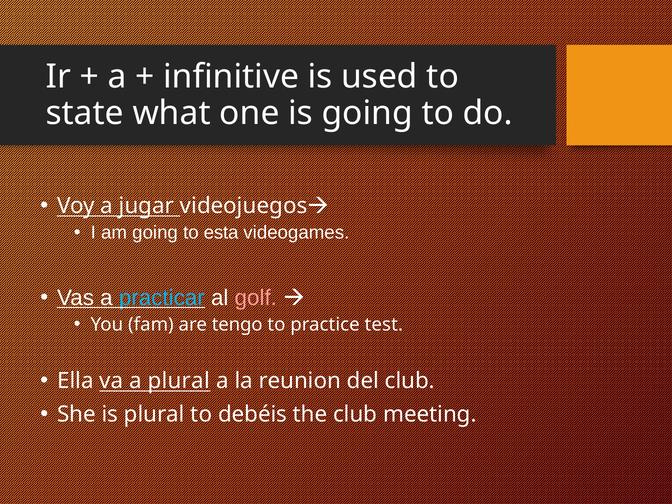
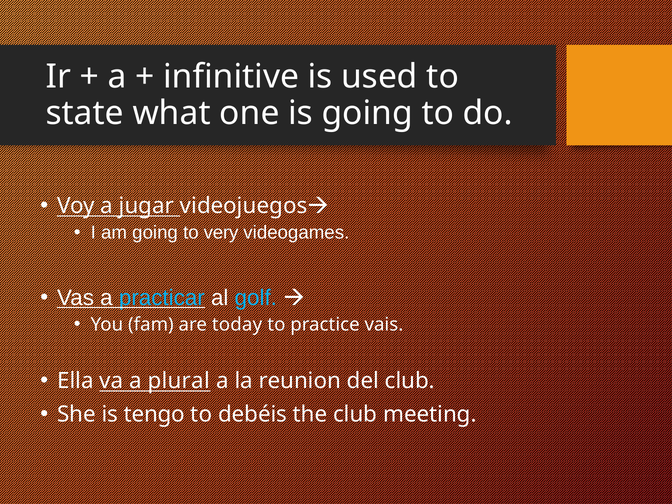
esta: esta -> very (221, 233)
golf colour: pink -> light blue (256, 298)
tengo: tengo -> today (237, 324)
test: test -> vais (384, 324)
is plural: plural -> tengo (154, 414)
